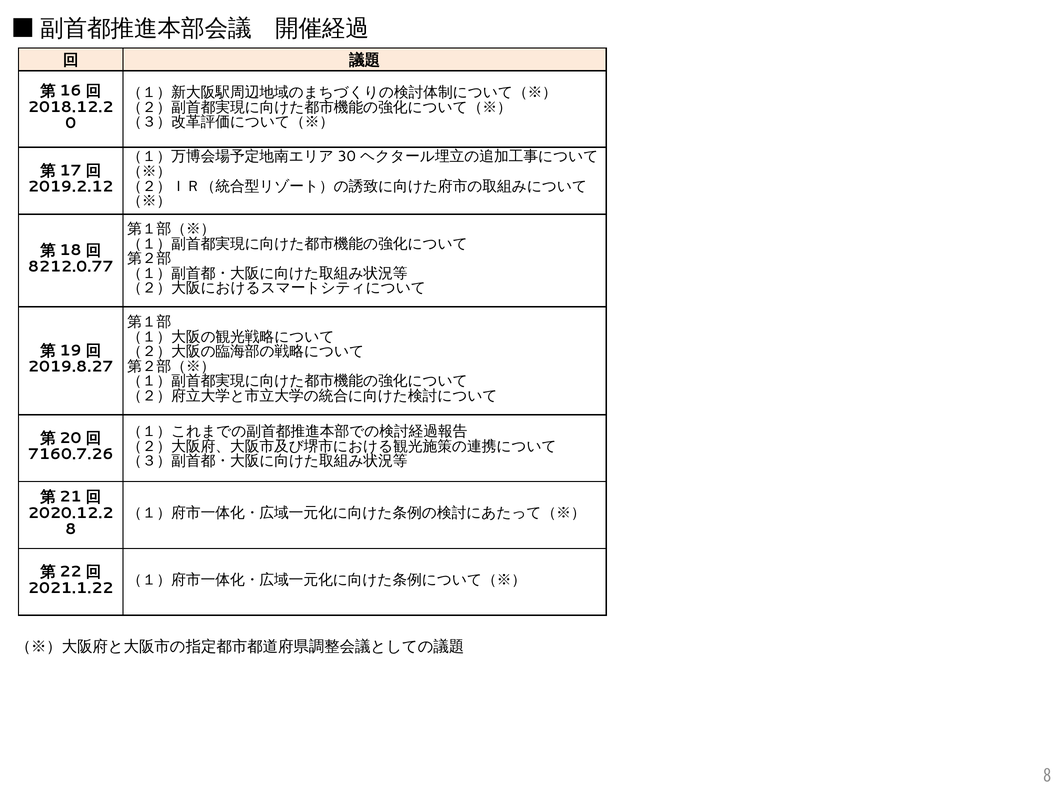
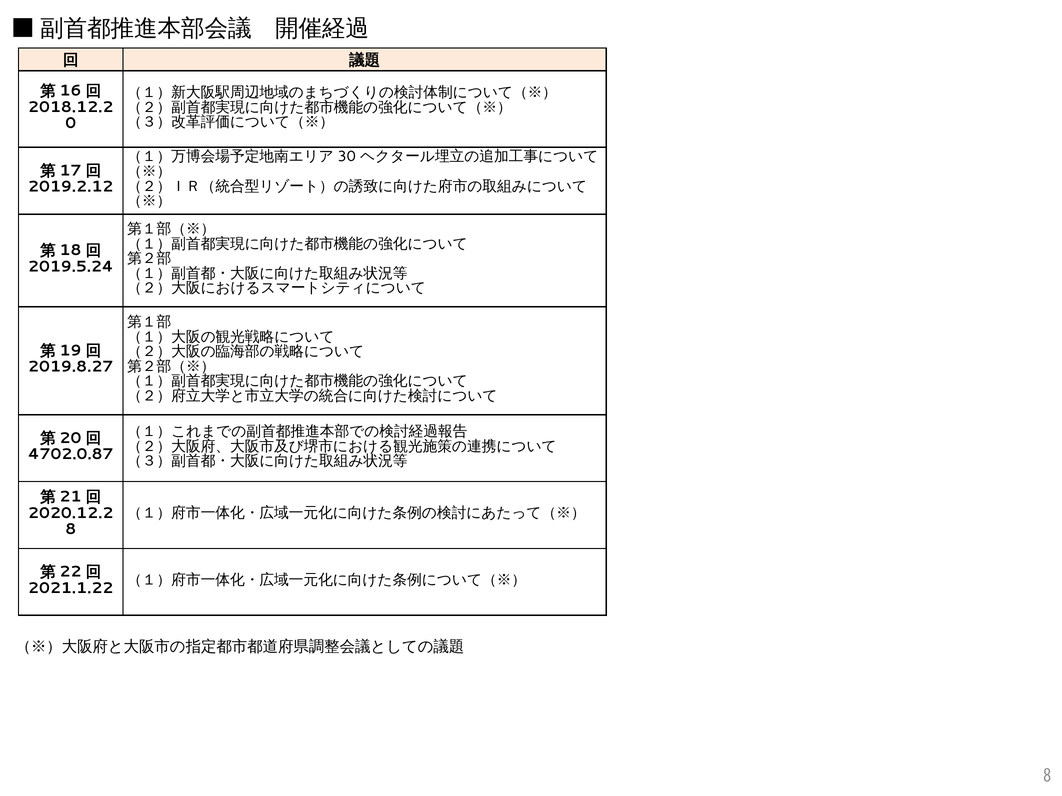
8212.0.77: 8212.0.77 -> 2019.5.24 (71, 267)
7160.7.26: 7160.7.26 -> 4702.0.87 (71, 455)
